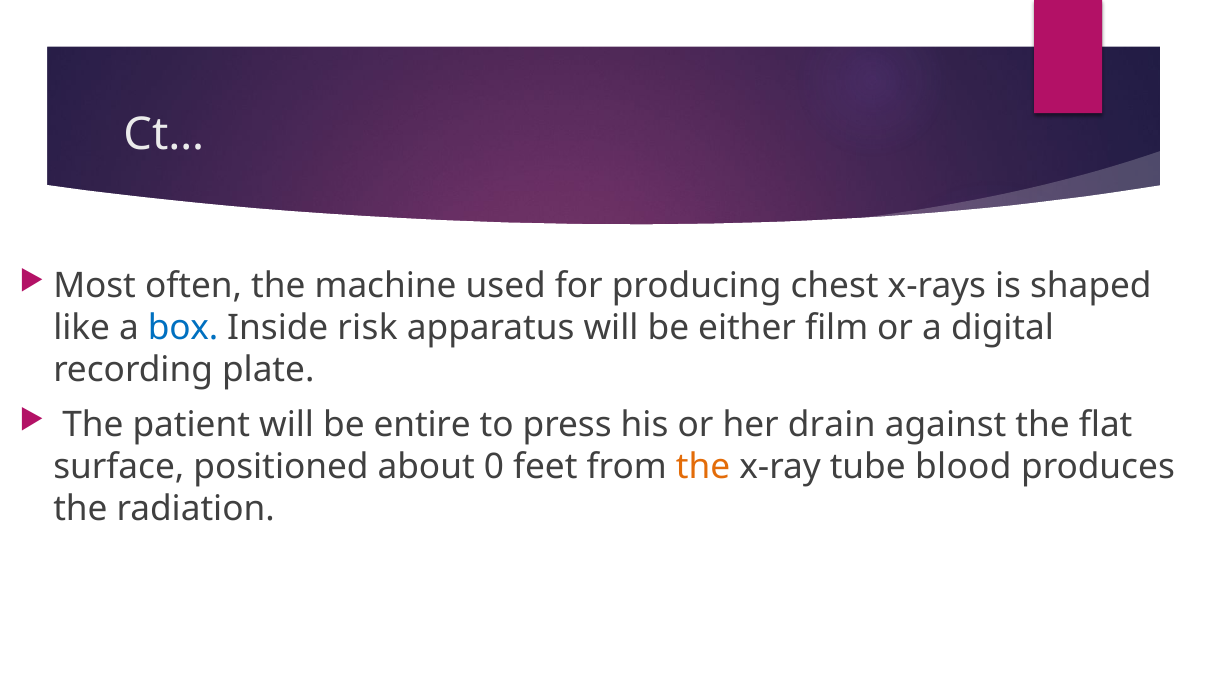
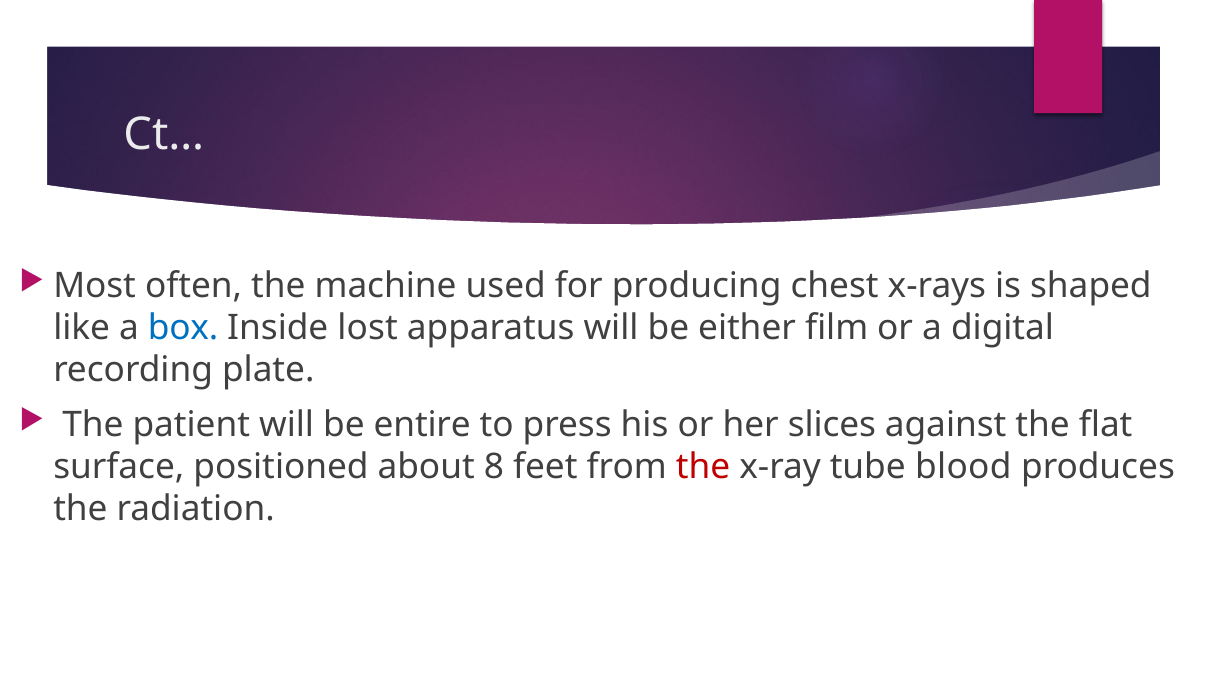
risk: risk -> lost (368, 328)
drain: drain -> slices (832, 425)
0: 0 -> 8 (494, 467)
the colour: orange -> red (703, 467)
